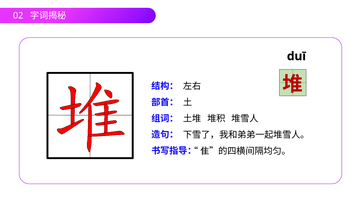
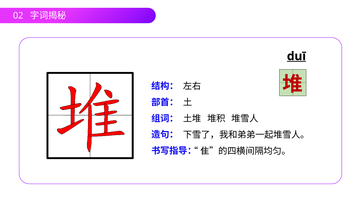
duī underline: none -> present (296, 56)
